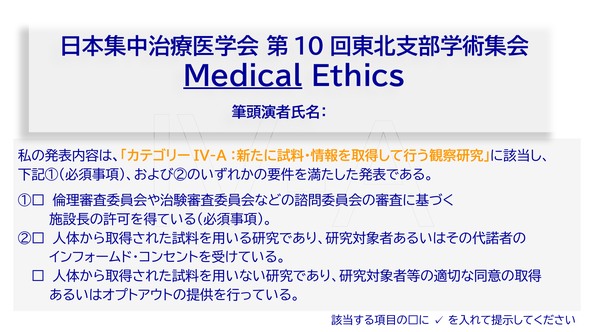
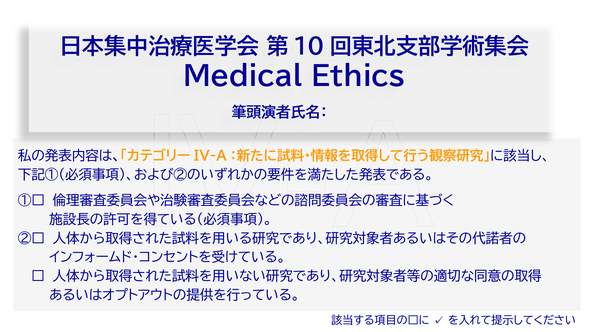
Medical underline: present -> none (243, 77)
